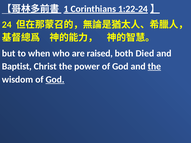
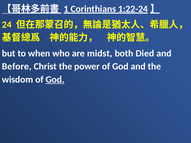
raised: raised -> midst (100, 53)
Baptist: Baptist -> Before (17, 67)
the underline: present -> none (154, 67)
